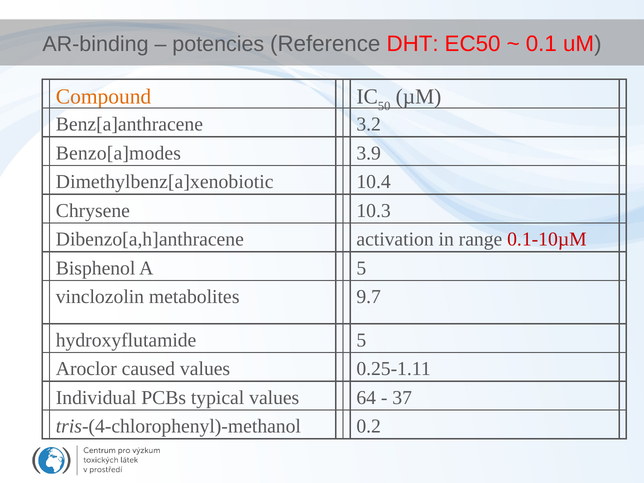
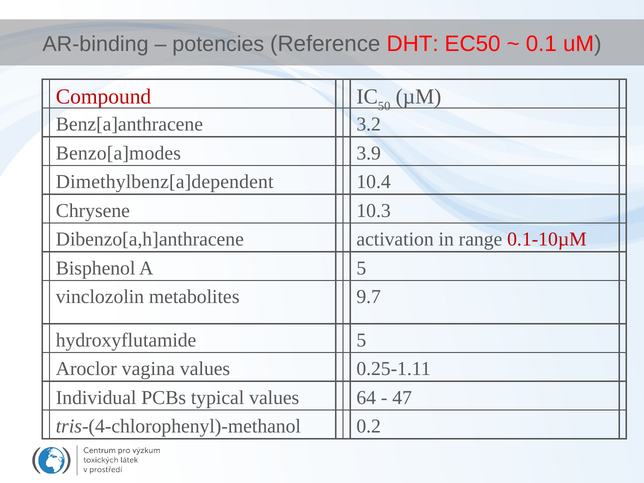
Compound colour: orange -> red (104, 97)
Dimethylbenz[a]xenobiotic: Dimethylbenz[a]xenobiotic -> Dimethylbenz[a]dependent (165, 182)
caused: caused -> vagina (148, 369)
37: 37 -> 47 (402, 398)
